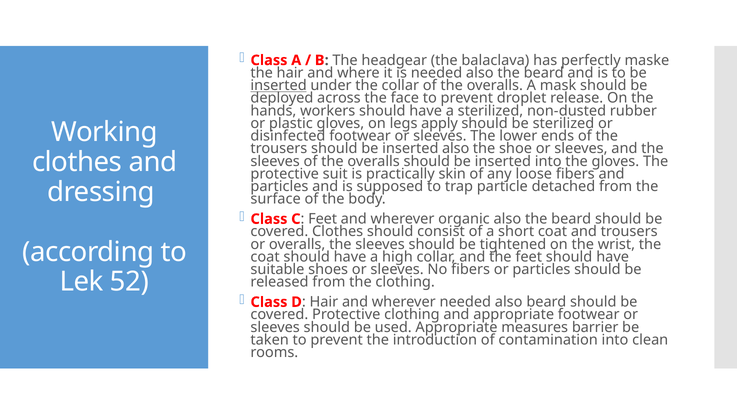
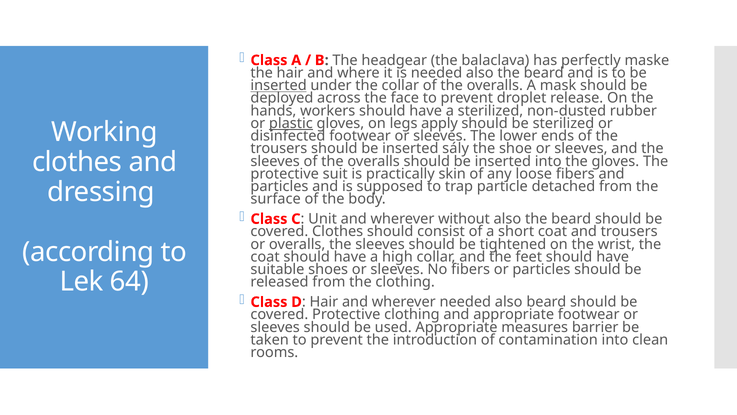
plastic underline: none -> present (291, 123)
inserted also: also -> sály (456, 148)
Feet: Feet -> Unit (323, 219)
organic: organic -> without (464, 219)
52: 52 -> 64 (130, 281)
